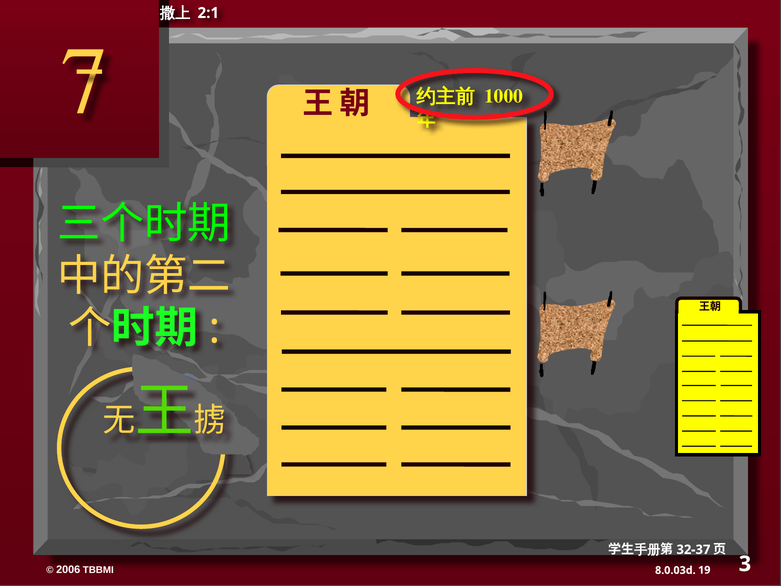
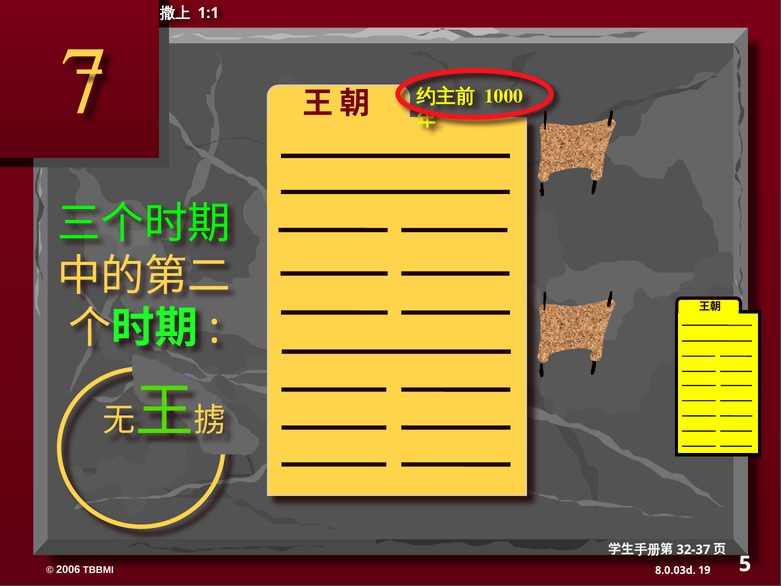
2:1: 2:1 -> 1:1 (208, 13)
3: 3 -> 5 (745, 564)
